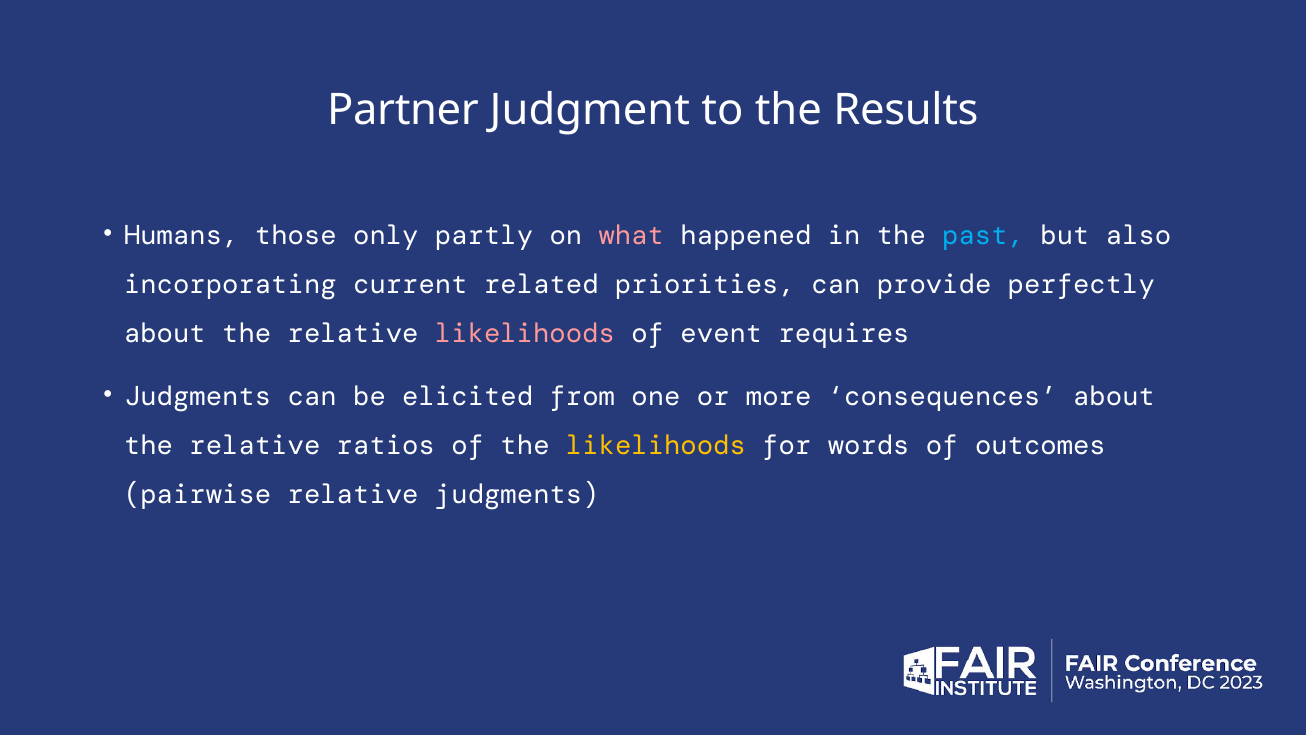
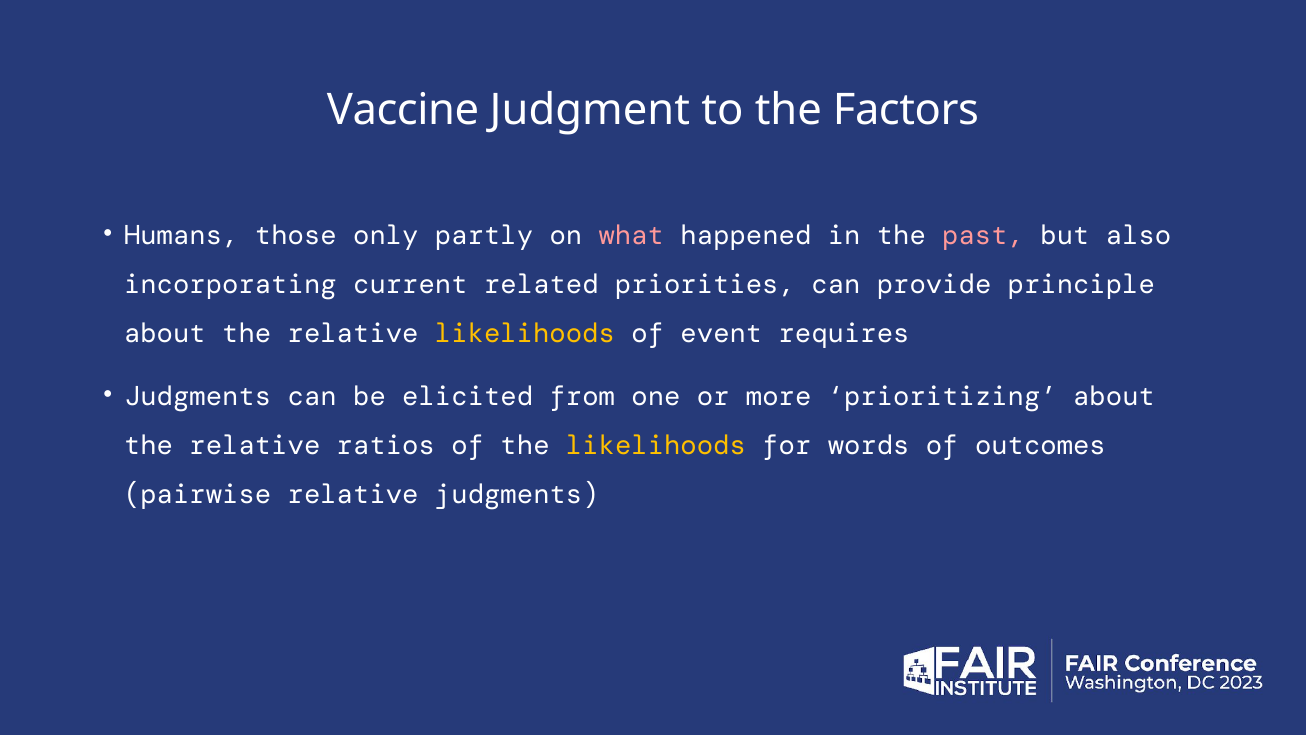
Partner: Partner -> Vaccine (403, 110)
Results: Results -> Factors (906, 110)
past colour: light blue -> pink (983, 235)
perfectly: perfectly -> principle (1081, 284)
likelihoods colour: pink -> yellow (525, 333)
consequences: consequences -> prioritizing (942, 396)
